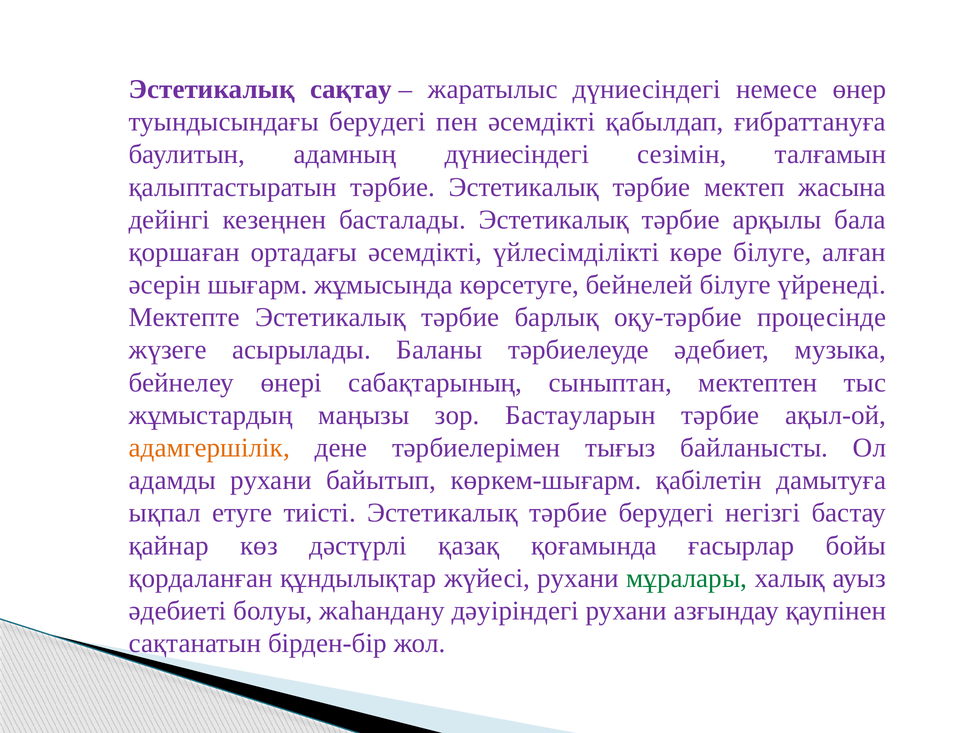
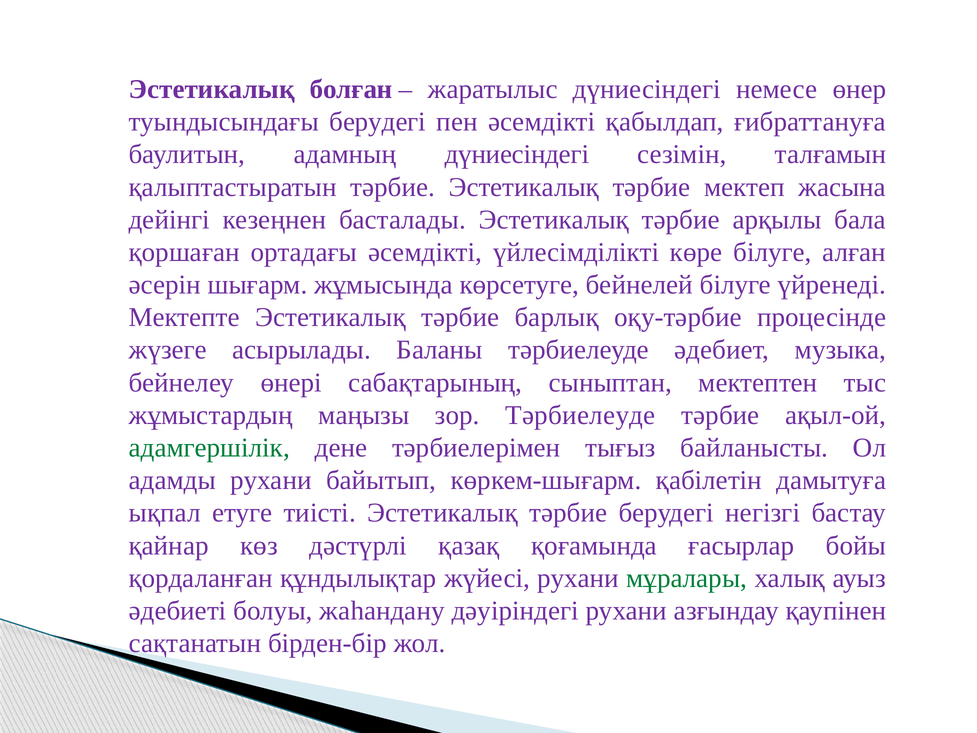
сақтау: сақтау -> болған (351, 89)
зор Бастауларын: Бастауларын -> Тәрбиелеуде (580, 415)
адамгершілік colour: orange -> green (209, 448)
